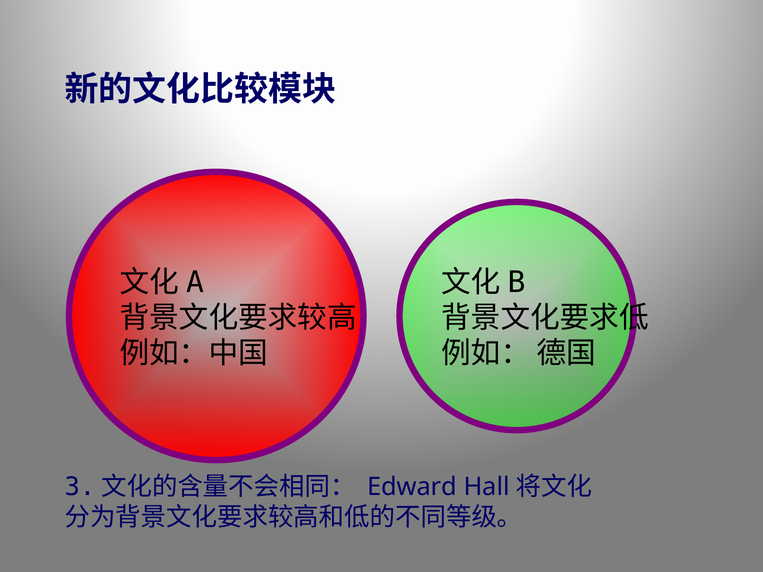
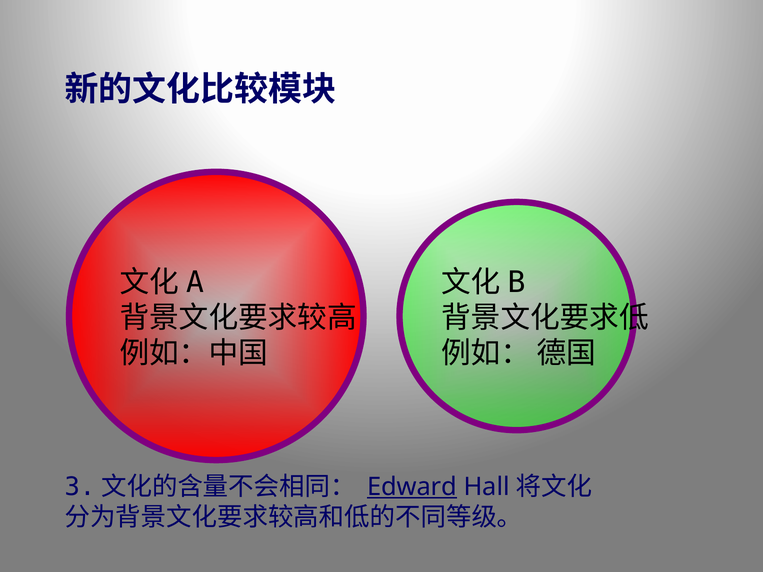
Edward underline: none -> present (412, 487)
